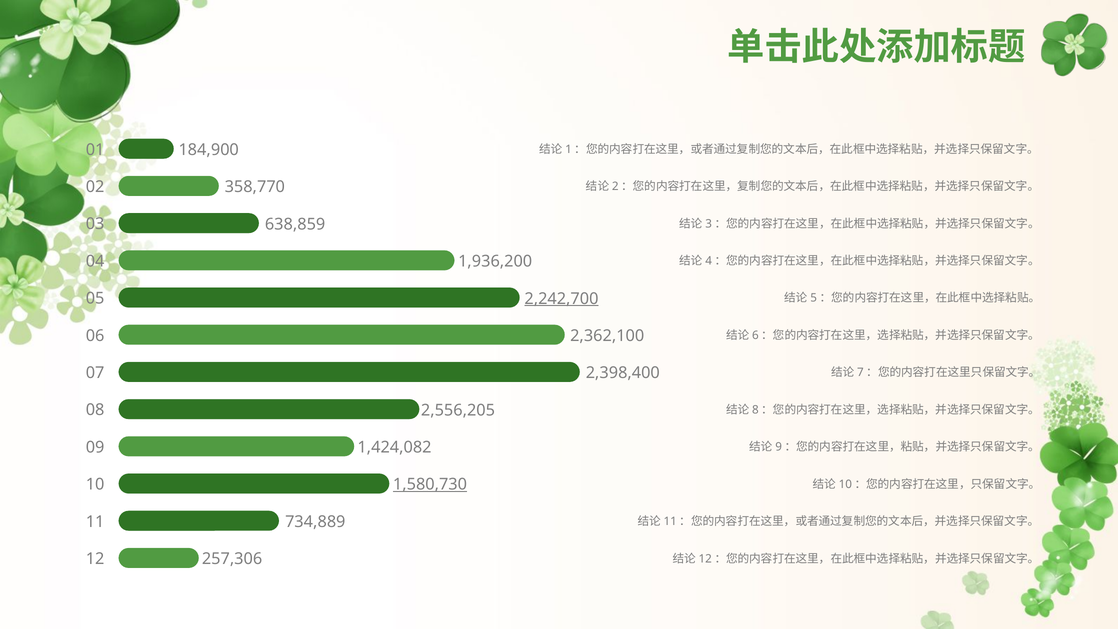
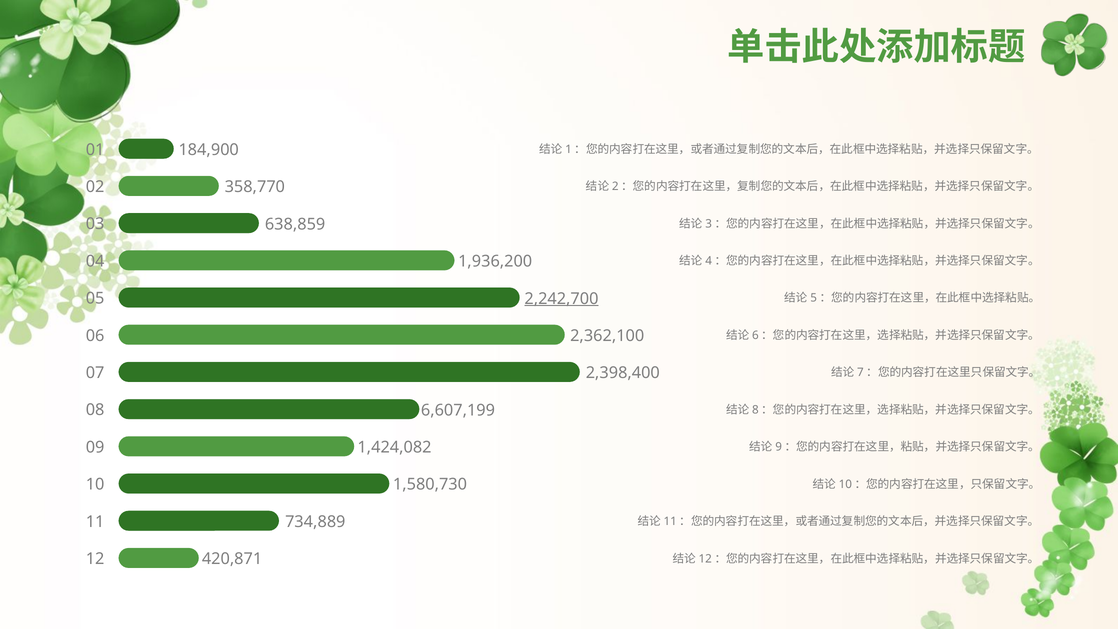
2,556,205: 2,556,205 -> 6,607,199 (458, 410)
1,580,730 underline: present -> none (430, 485)
257,306: 257,306 -> 420,871 (232, 559)
